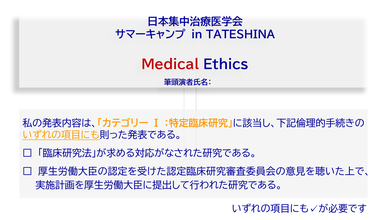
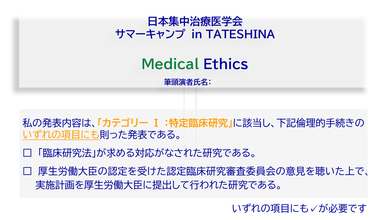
Medical colour: red -> green (170, 65)
